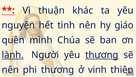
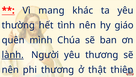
thuận: thuận -> mang (51, 10)
nguyện: nguyện -> thường (18, 25)
thương underline: present -> none (102, 55)
ở vinh: vinh -> thật (97, 69)
